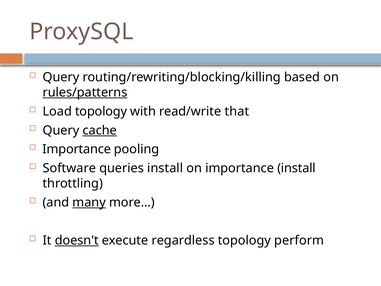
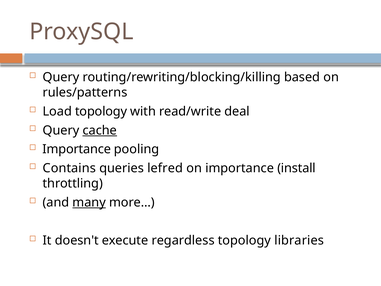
rules/patterns underline: present -> none (85, 92)
that: that -> deal (237, 111)
Software: Software -> Contains (69, 168)
queries install: install -> lefred (165, 168)
doesn't underline: present -> none (77, 240)
perform: perform -> libraries (299, 240)
